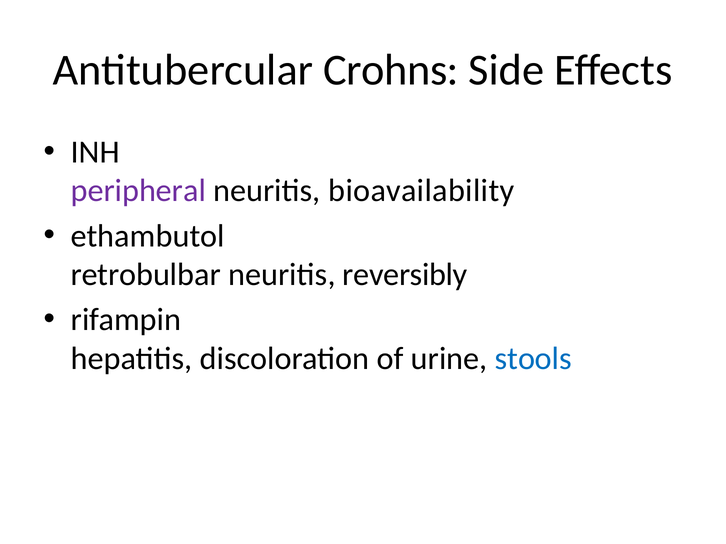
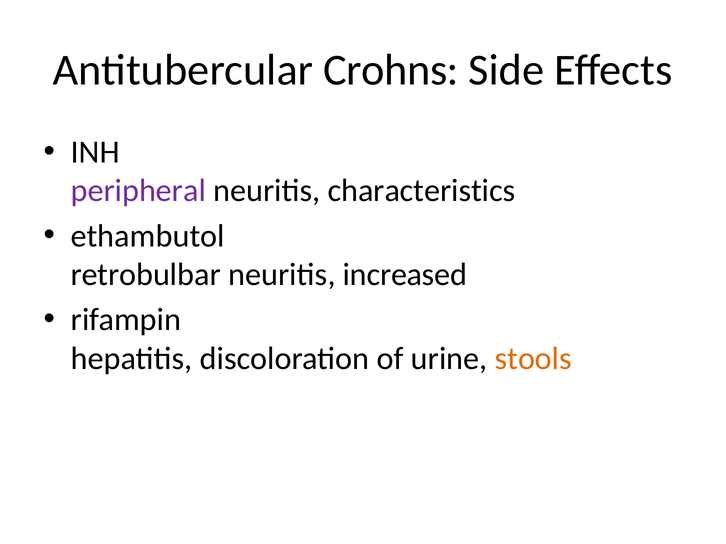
bioavailability: bioavailability -> characteristics (421, 191)
reversibly: reversibly -> increased (405, 275)
stools colour: blue -> orange (533, 359)
